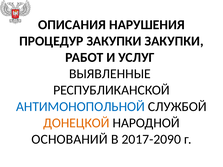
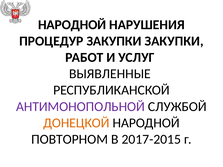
ОПИСАНИЯ: ОПИСАНИЯ -> НАРОДНОЙ (72, 25)
АНТИМОНОПОЛЬНОЙ colour: blue -> purple (80, 107)
ОСНОВАНИЙ: ОСНОВАНИЙ -> ПОВТОРНОМ (70, 139)
2017-2090: 2017-2090 -> 2017-2015 (151, 139)
